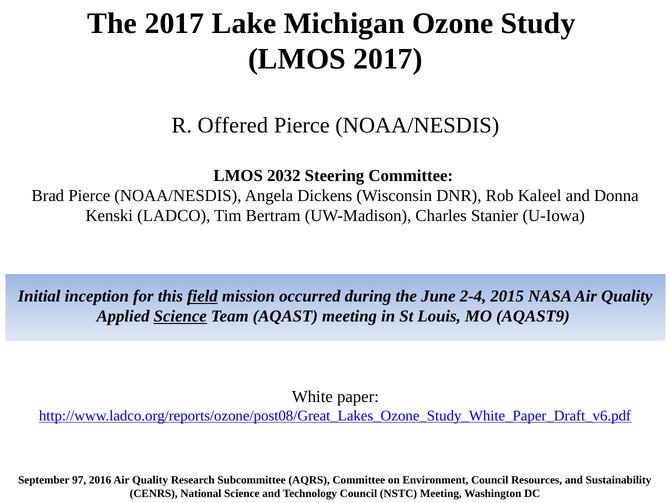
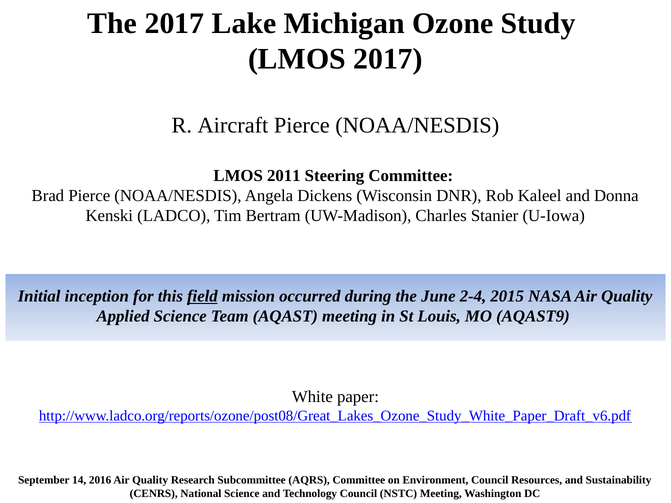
Offered: Offered -> Aircraft (233, 126)
2032: 2032 -> 2011 (284, 176)
Science underline: present -> none (180, 316)
97: 97 -> 14 (79, 480)
